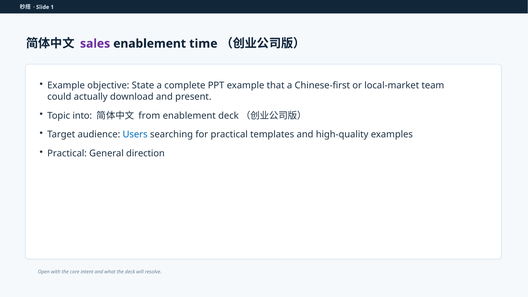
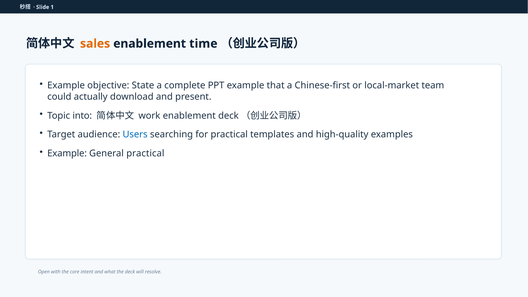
sales colour: purple -> orange (95, 44)
from: from -> work (149, 116)
Practical: Practical -> Example (67, 153)
General direction: direction -> practical (145, 153)
